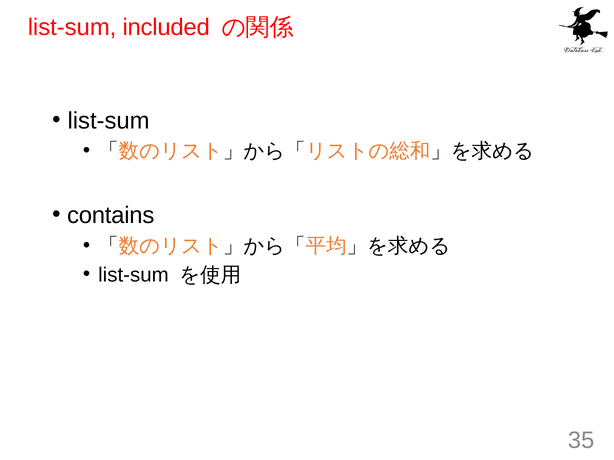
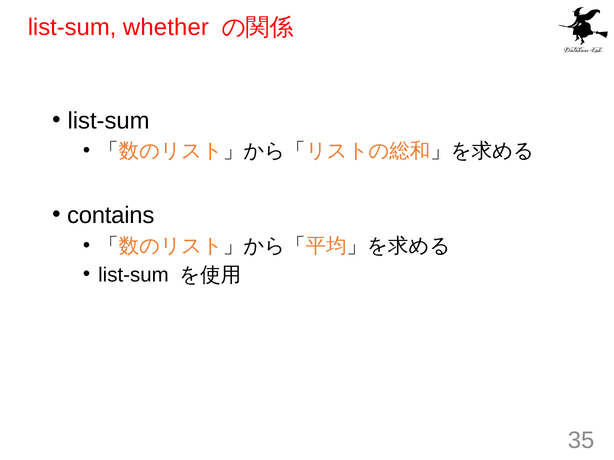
included: included -> whether (166, 28)
